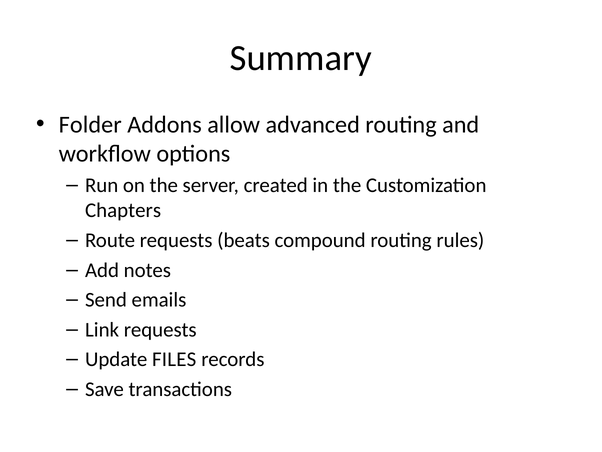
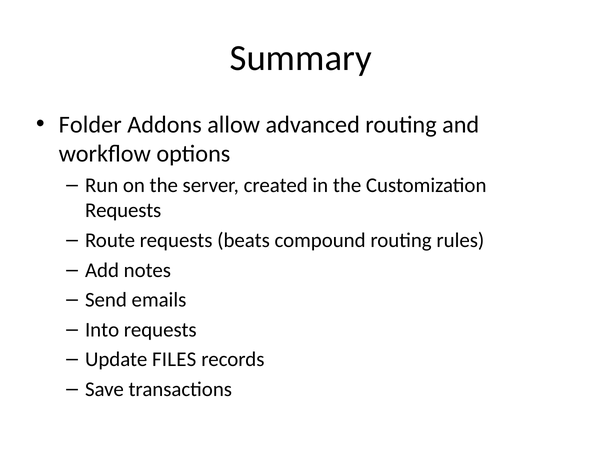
Chapters: Chapters -> Requests (123, 210)
Link: Link -> Into (102, 329)
